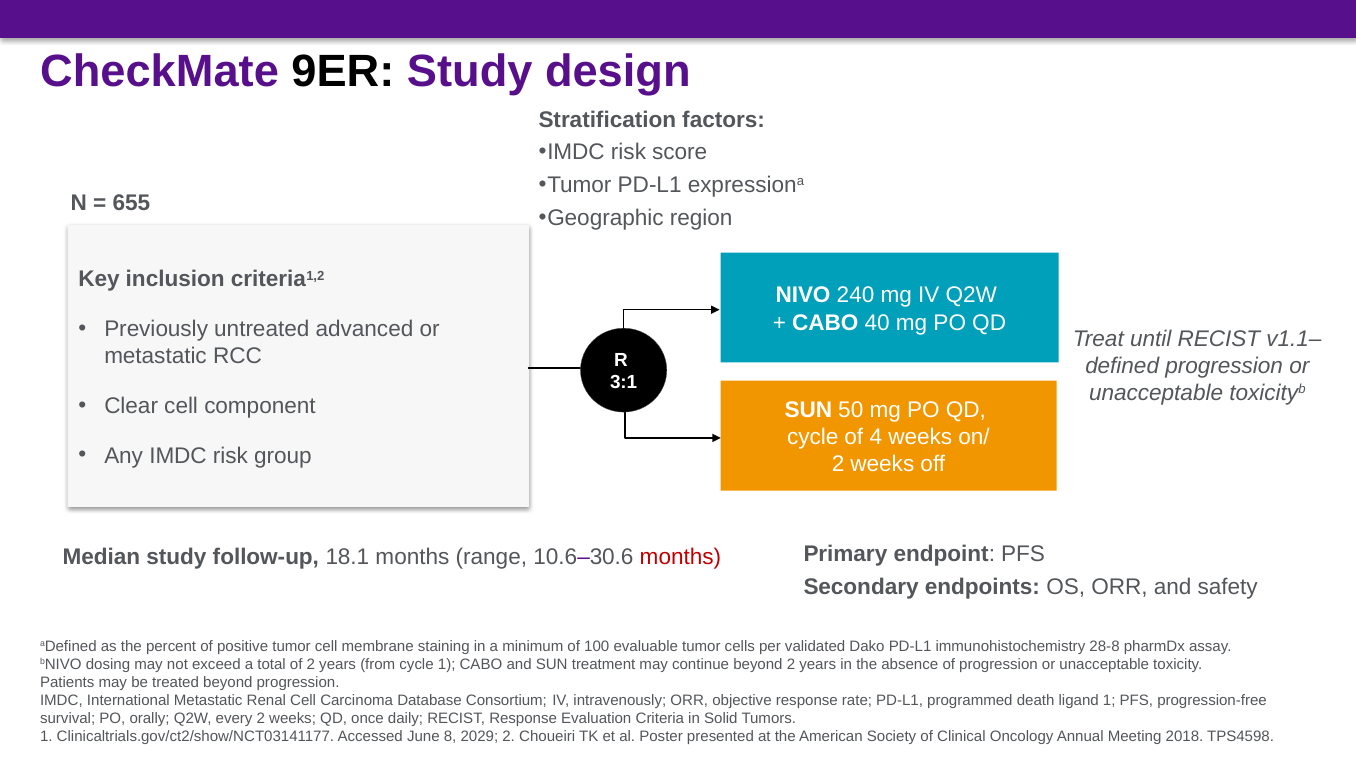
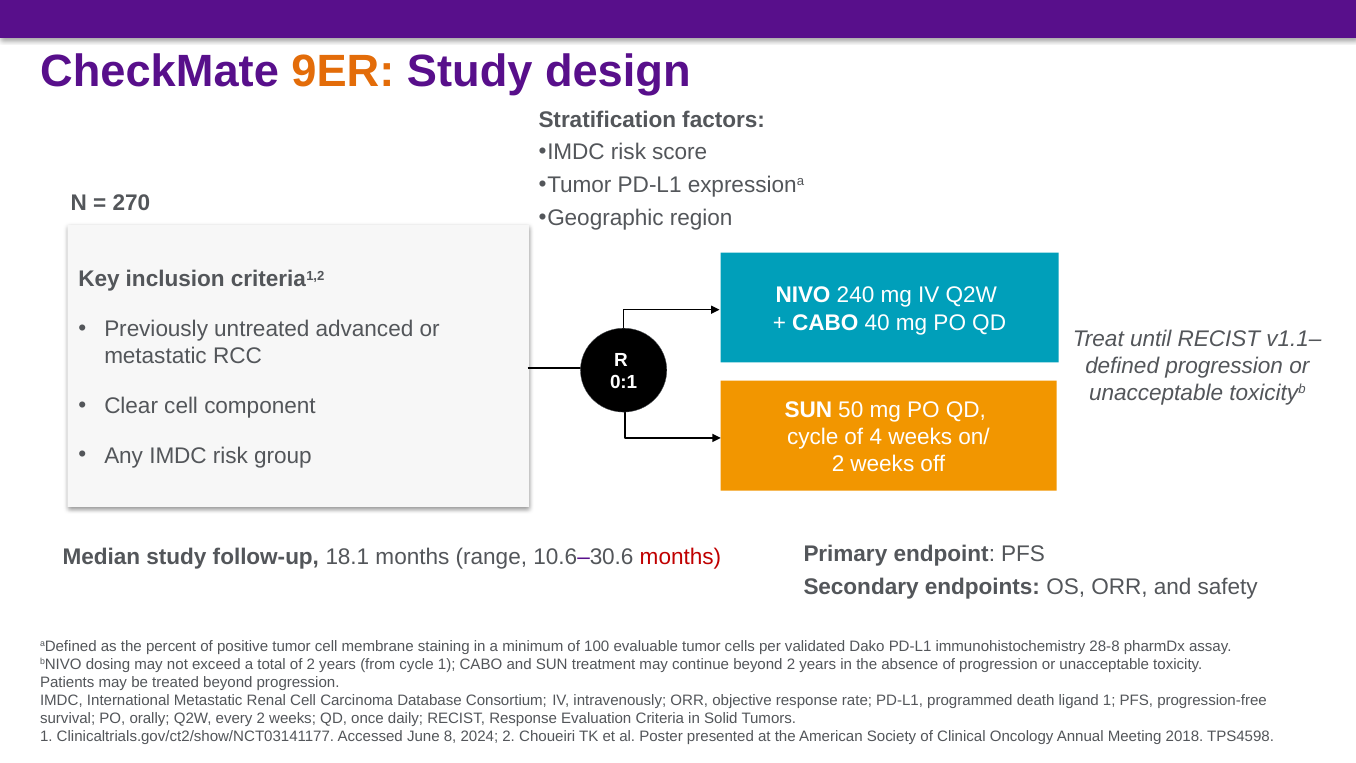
9ER colour: black -> orange (343, 72)
655: 655 -> 270 (131, 203)
3:1: 3:1 -> 0:1 (624, 383)
2029: 2029 -> 2024 (479, 736)
